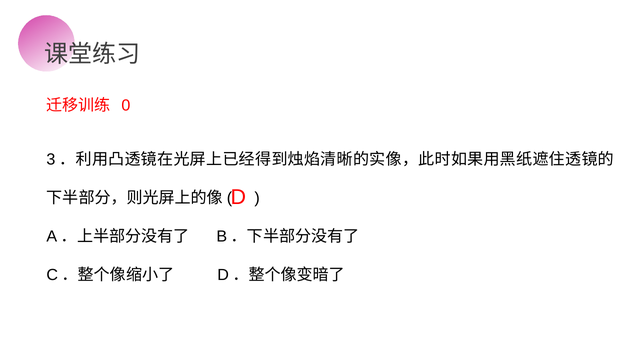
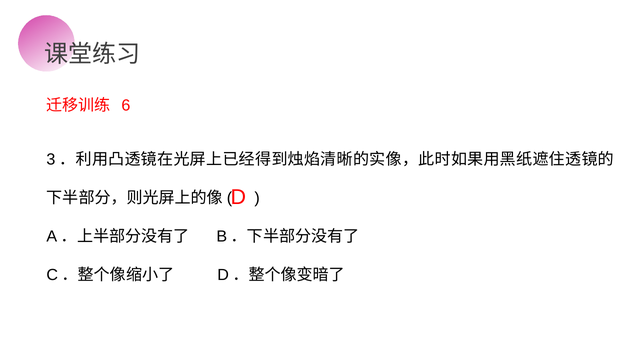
0: 0 -> 6 (126, 106)
